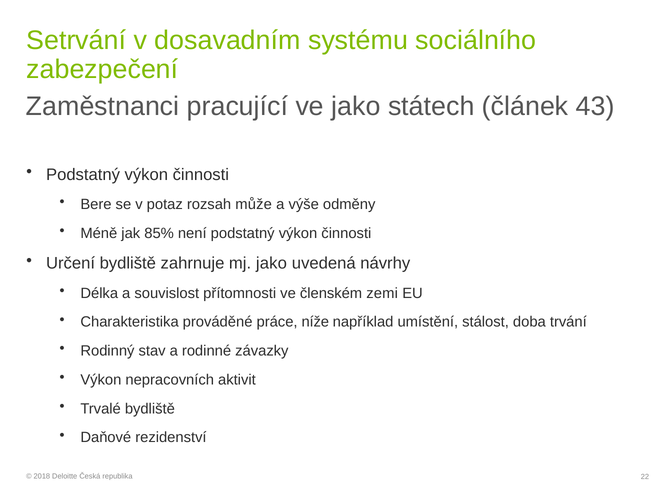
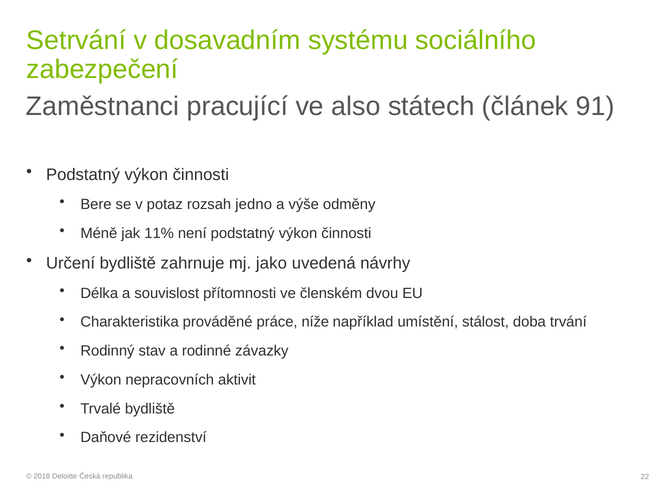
ve jako: jako -> also (356, 106)
43: 43 -> 91 (595, 106)
může: může -> jedno (254, 204)
85%: 85% -> 11% (159, 233)
zemi: zemi -> dvou (382, 293)
